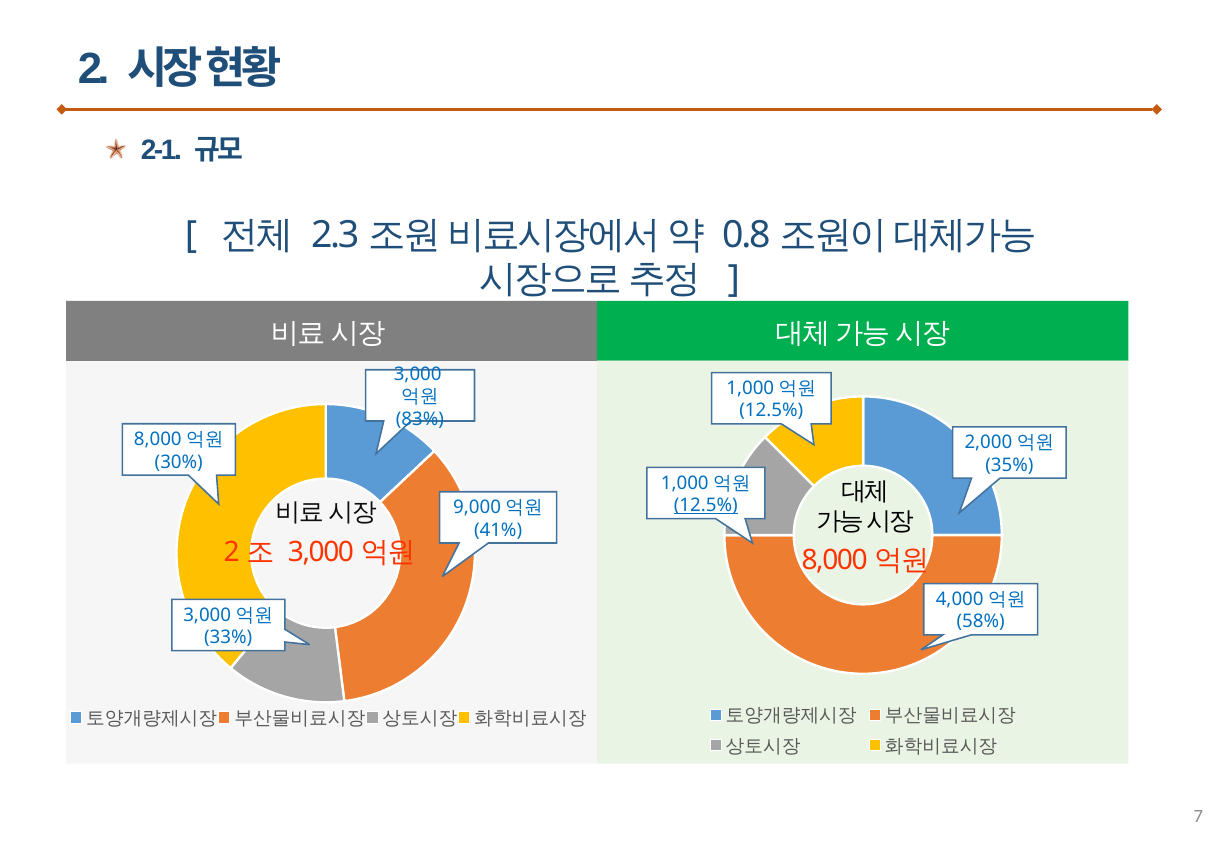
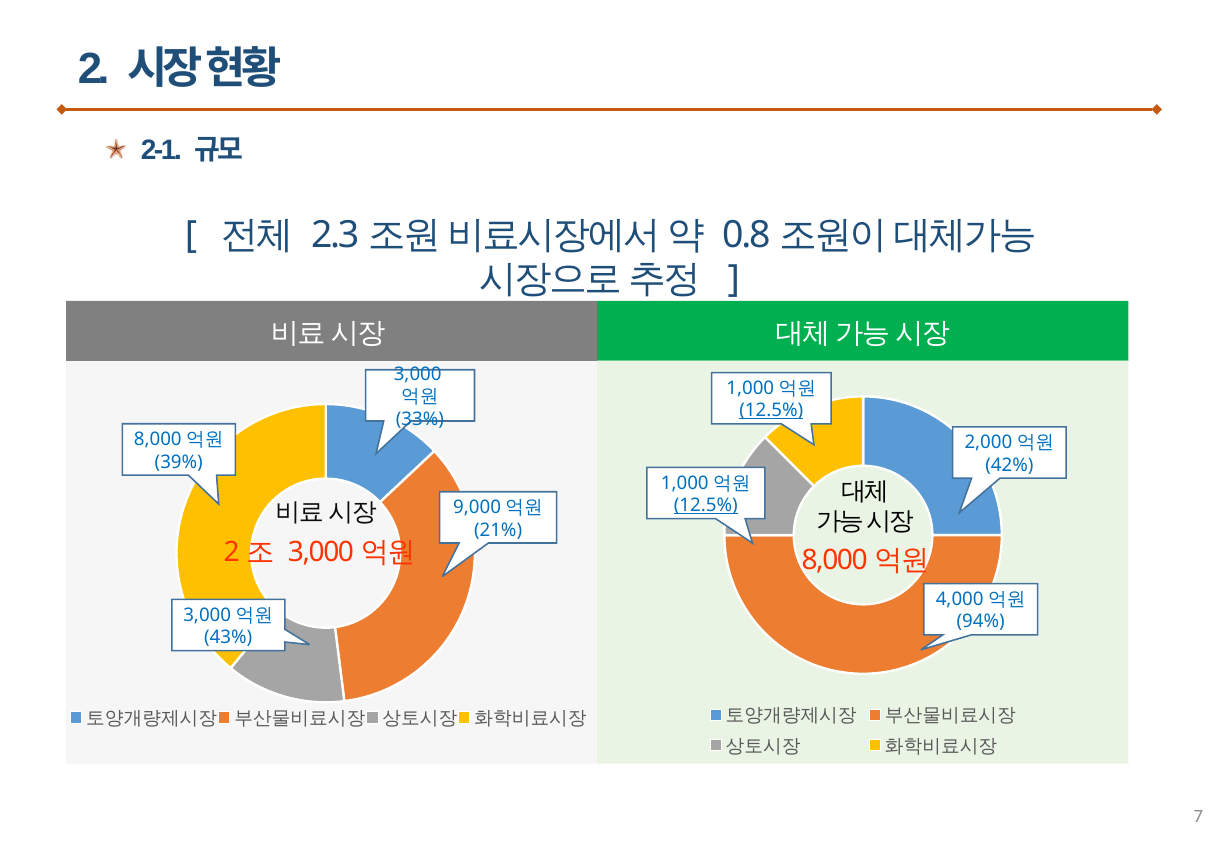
12.5% underline: none -> present (771, 411)
83%: 83% -> 33% (420, 419)
30%: 30% -> 39% (179, 462)
35%: 35% -> 42% (1009, 465)
41%: 41% -> 21% (498, 530)
58%: 58% -> 94% (981, 622)
33%: 33% -> 43% (228, 638)
